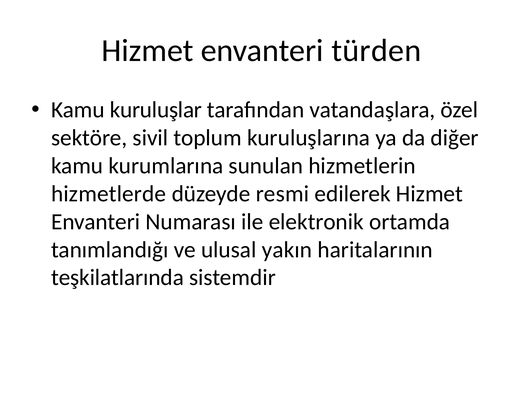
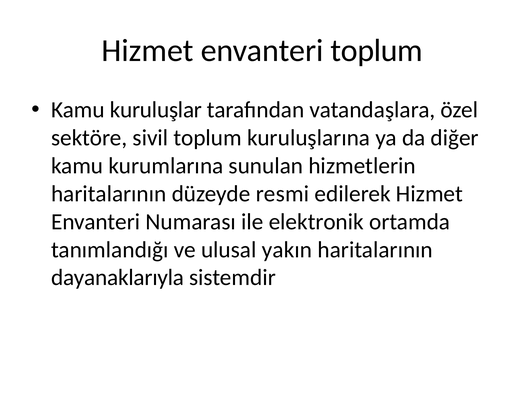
envanteri türden: türden -> toplum (377, 51)
hizmetlerde: hizmetlerde -> haritalarının (109, 194)
teşkilatlarında: teşkilatlarında -> dayanaklarıyla (118, 278)
